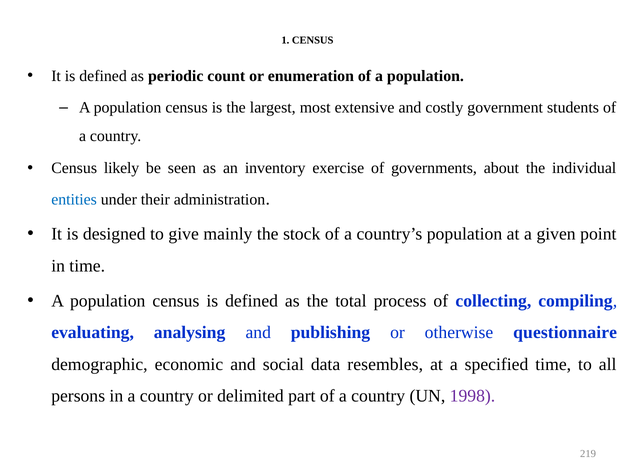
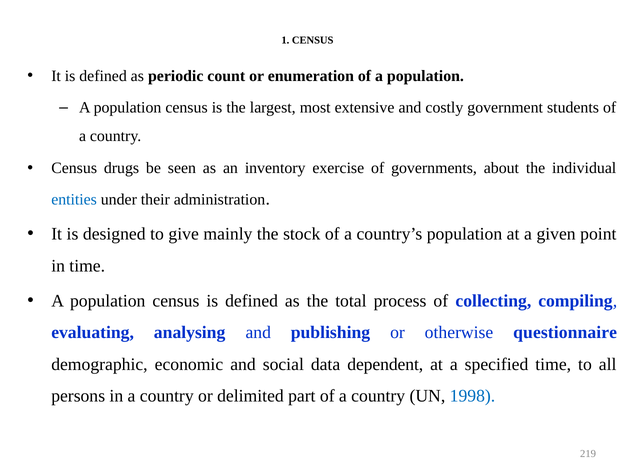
likely: likely -> drugs (121, 168)
resembles: resembles -> dependent (385, 365)
1998 colour: purple -> blue (472, 396)
